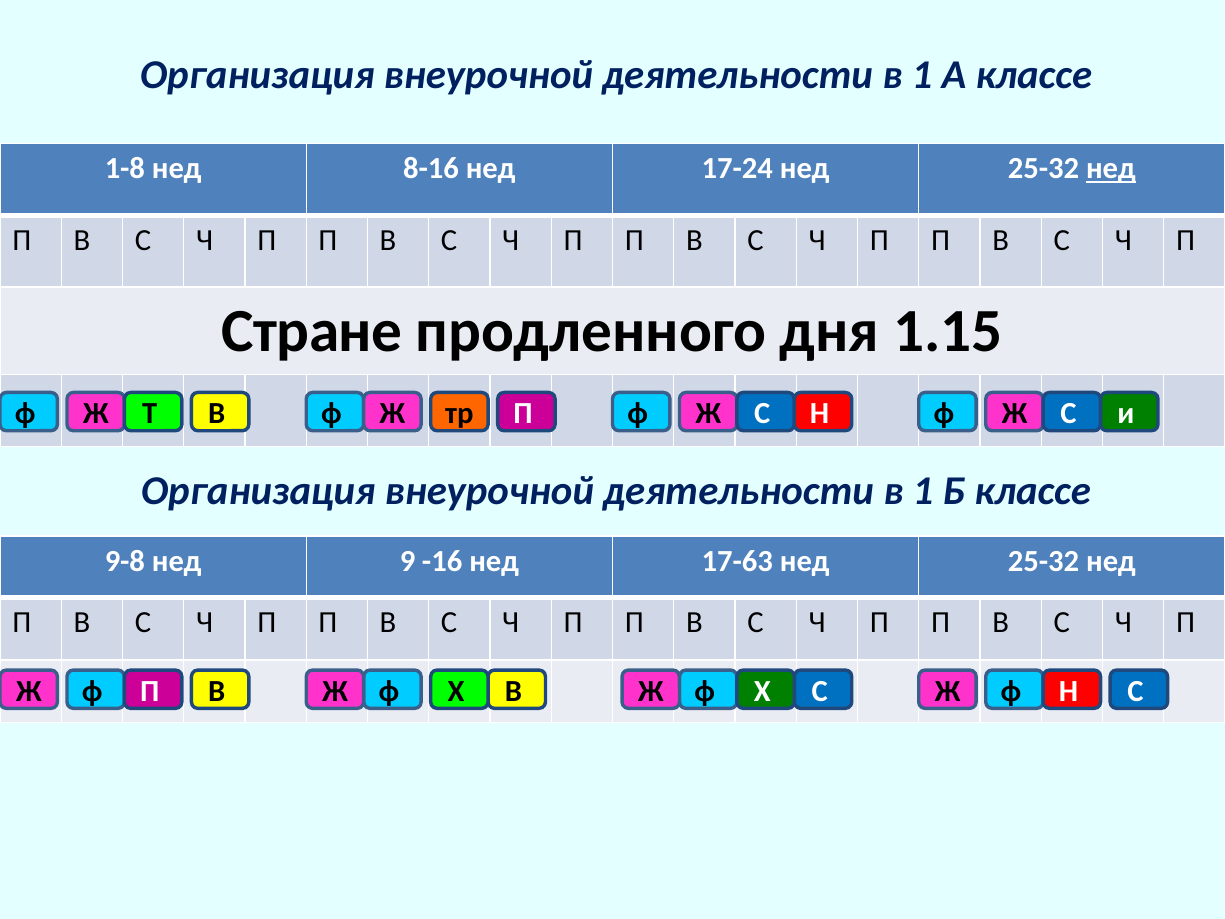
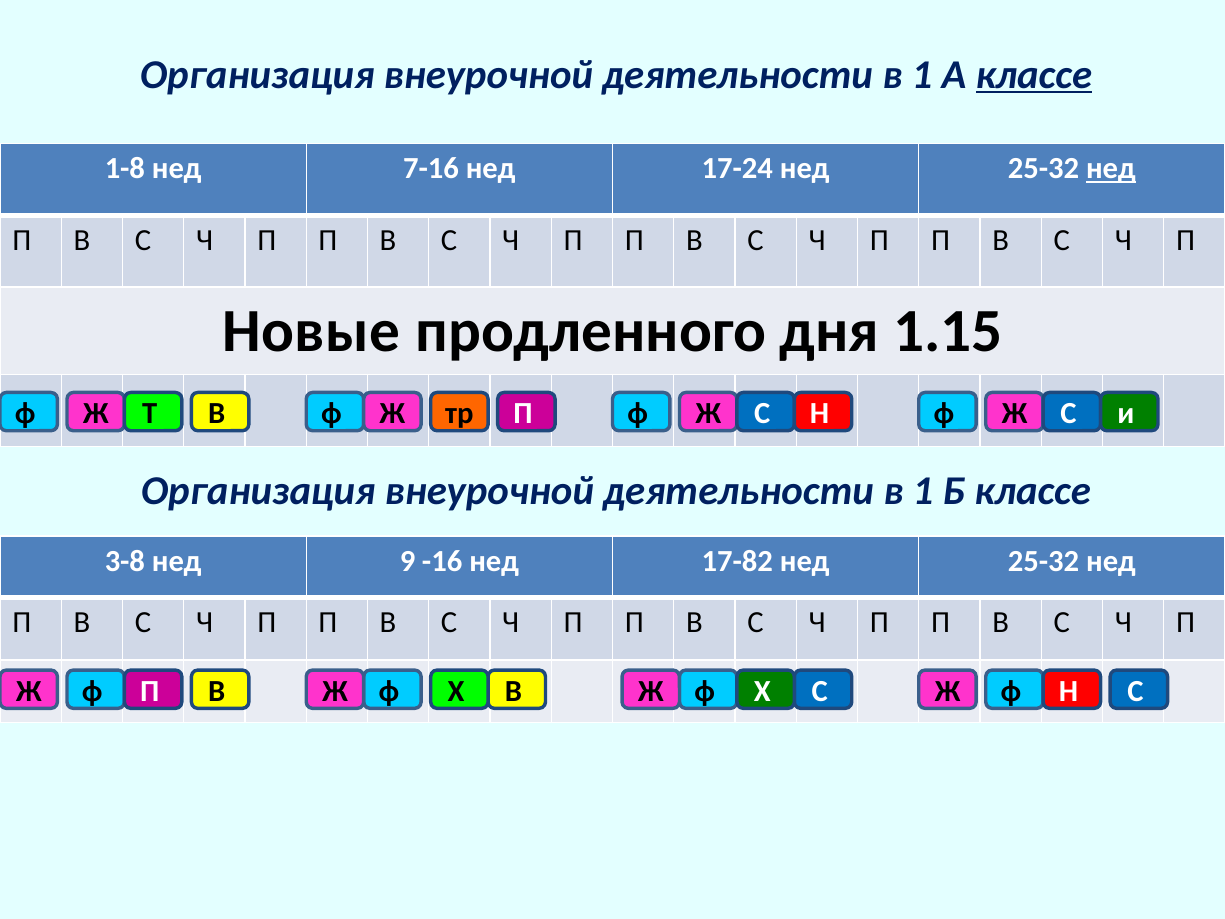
классе underline: none -> present (1034, 75)
8-16: 8-16 -> 7-16 (431, 169)
Стране: Стране -> Новые (311, 331)
9-8: 9-8 -> 3-8 (125, 561)
17-63: 17-63 -> 17-82 (737, 561)
